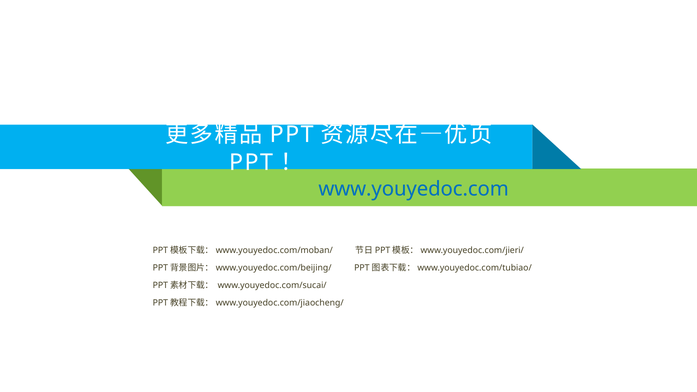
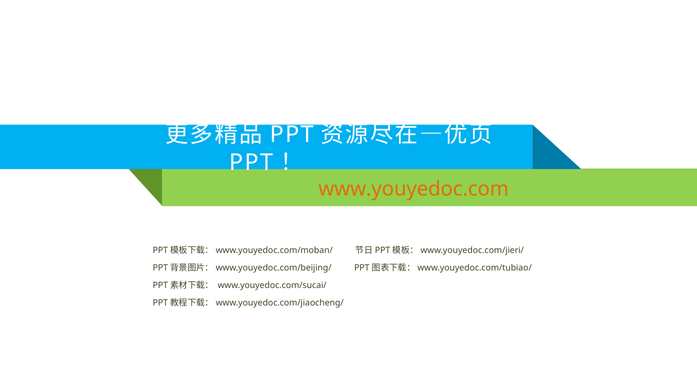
www.youyedoc.com colour: blue -> orange (414, 189)
